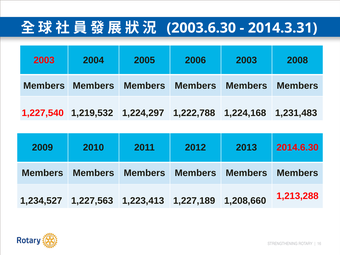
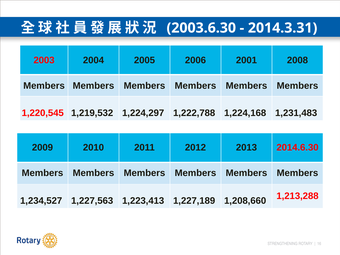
2006 2003: 2003 -> 2001 (246, 60)
1,227,540: 1,227,540 -> 1,220,545 (43, 113)
